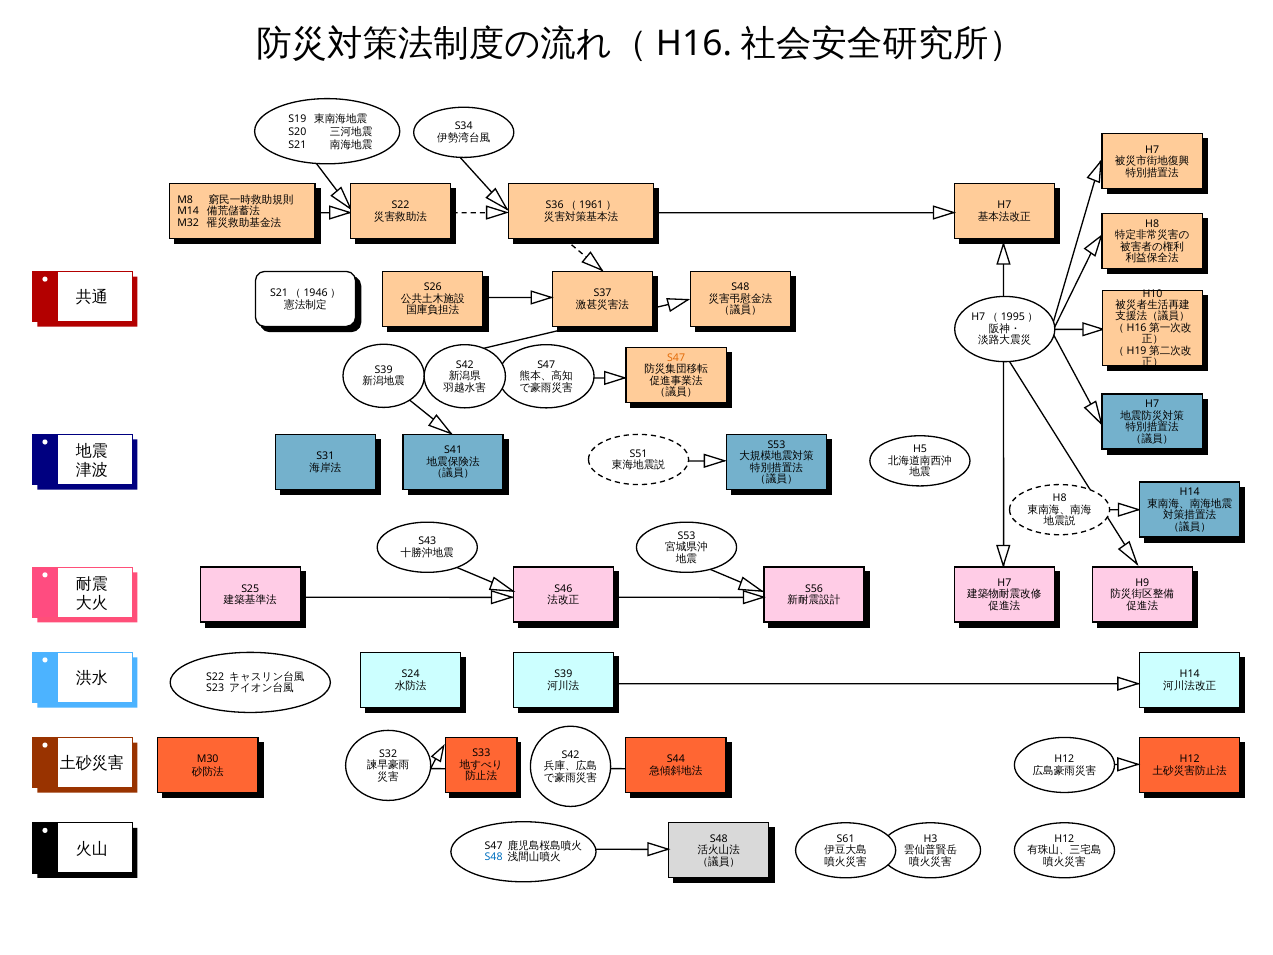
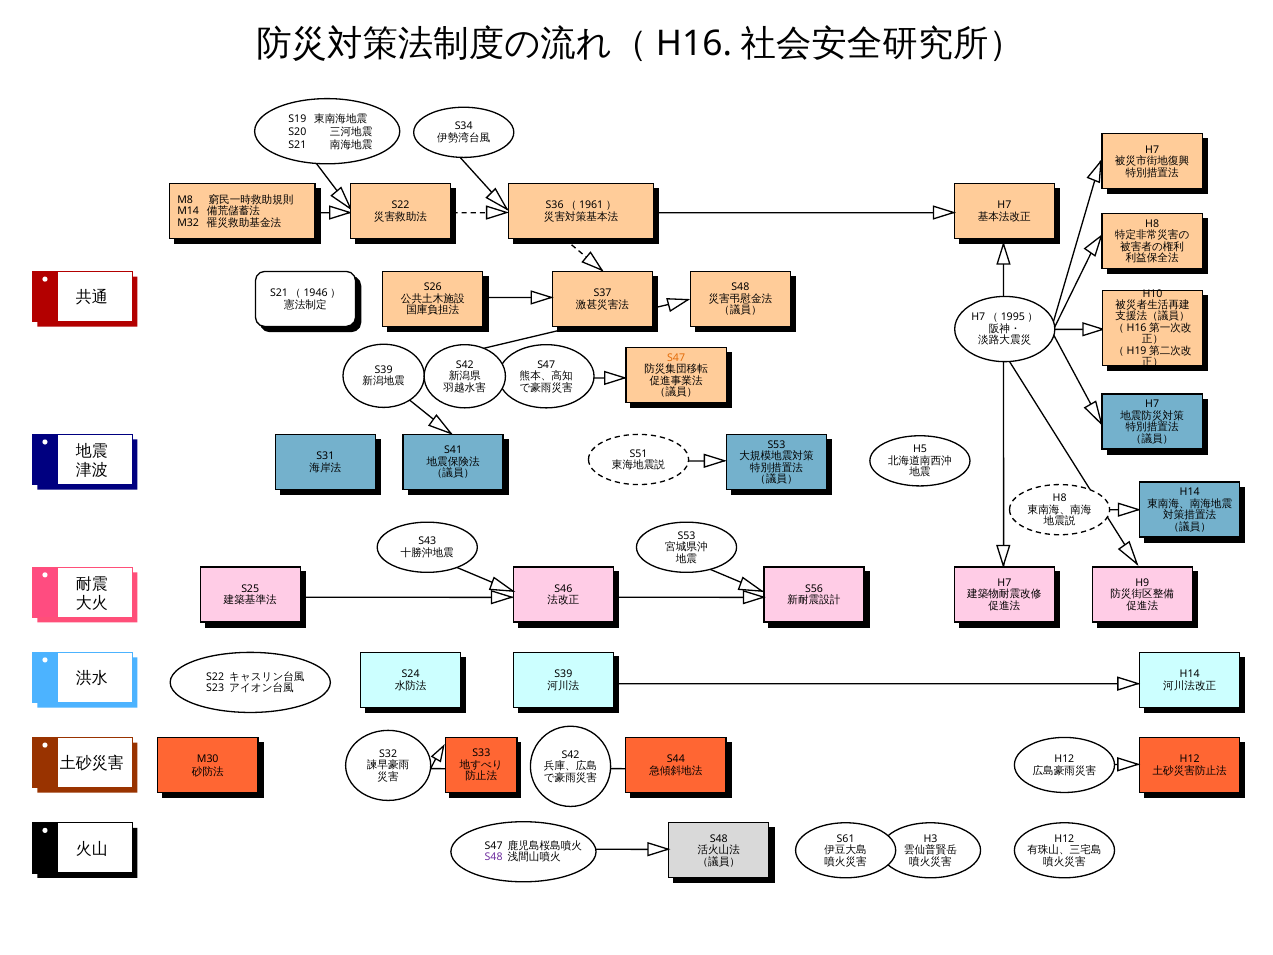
S48 colour: blue -> purple (494, 857)
